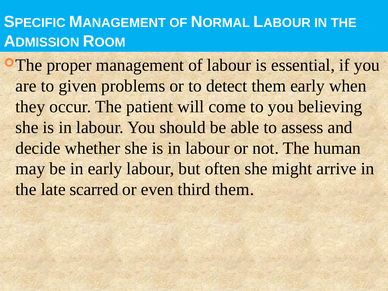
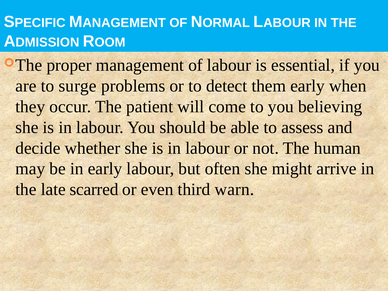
given: given -> surge (78, 86)
third them: them -> warn (234, 190)
